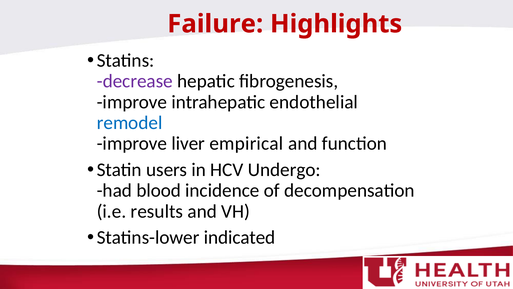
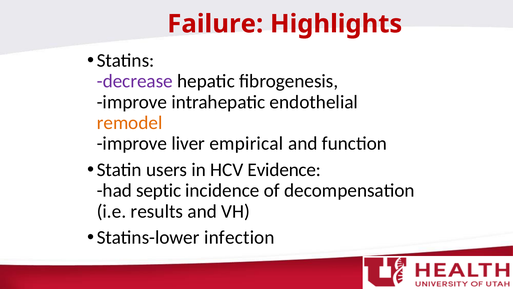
remodel colour: blue -> orange (130, 123)
Undergo: Undergo -> Evidence (284, 170)
blood: blood -> septic (159, 190)
indicated: indicated -> infection (239, 237)
